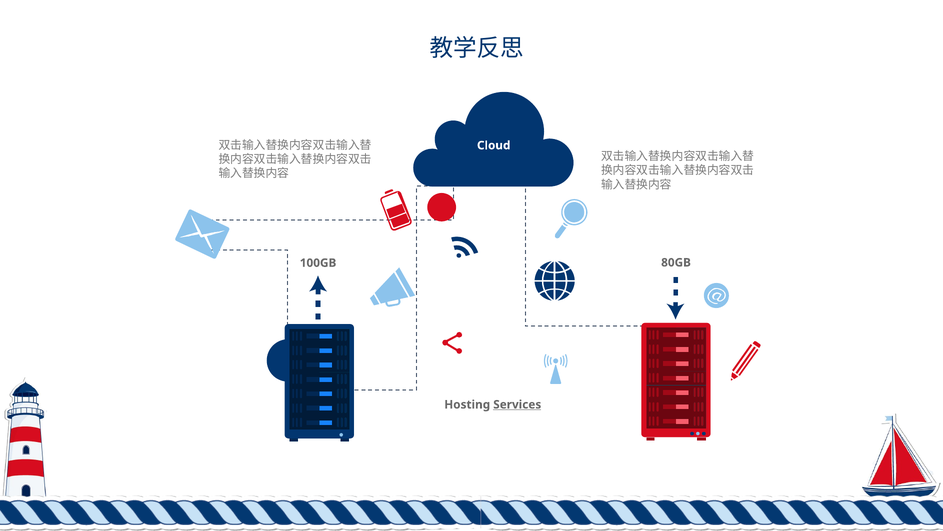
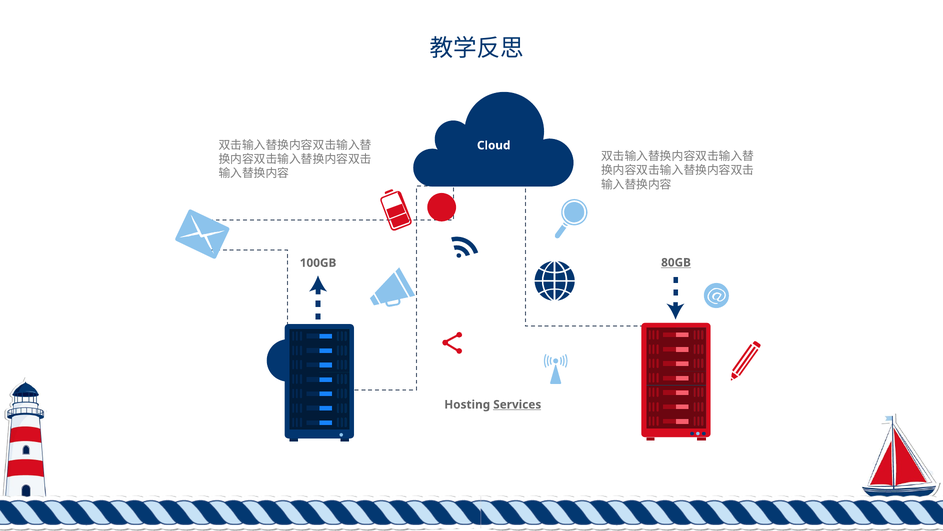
80GB underline: none -> present (676, 262)
